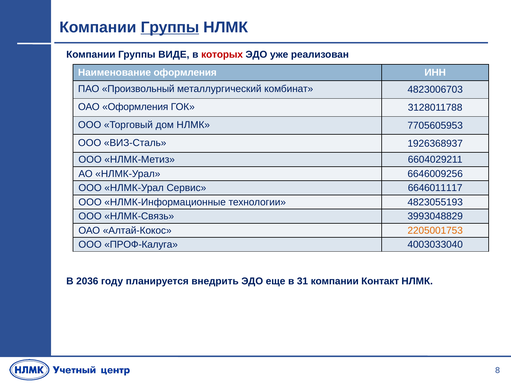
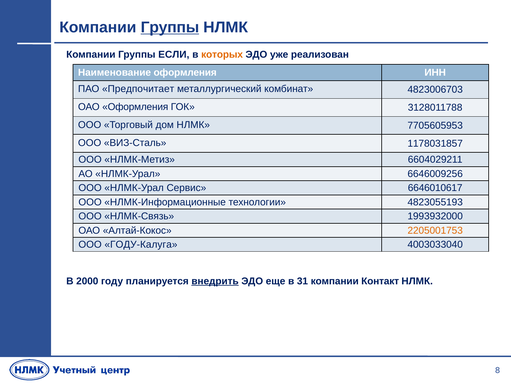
ВИДЕ: ВИДЕ -> ЕСЛИ (174, 55)
которых colour: red -> orange (222, 55)
Произвольный: Произвольный -> Предпочитает (138, 89)
1926368937: 1926368937 -> 1178031857 (435, 144)
6646011117: 6646011117 -> 6646010617 (435, 188)
3993048829: 3993048829 -> 1993932000 (435, 216)
ПРОФ-Калуга: ПРОФ-Калуга -> ГОДУ-Калуга (141, 245)
2036: 2036 -> 2000 (87, 281)
внедрить underline: none -> present (215, 281)
